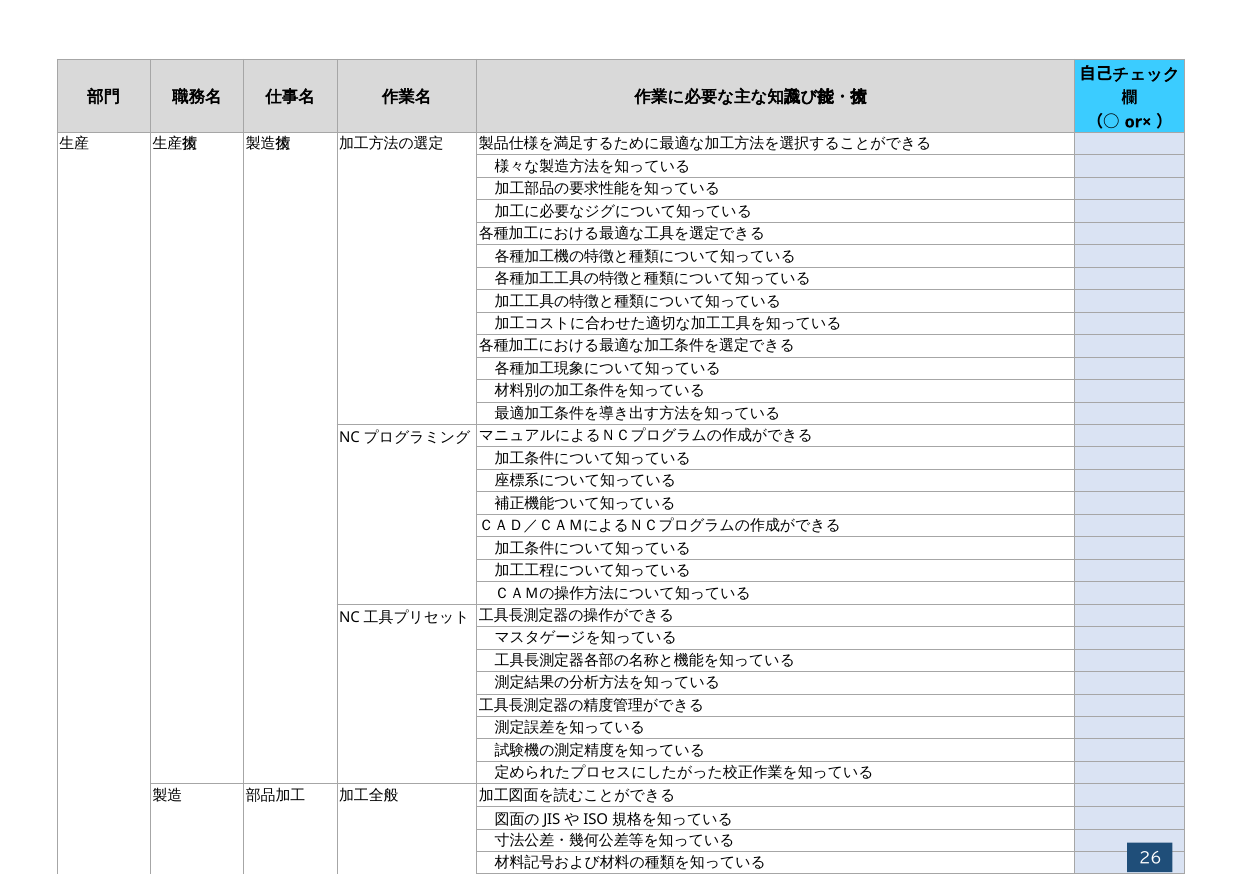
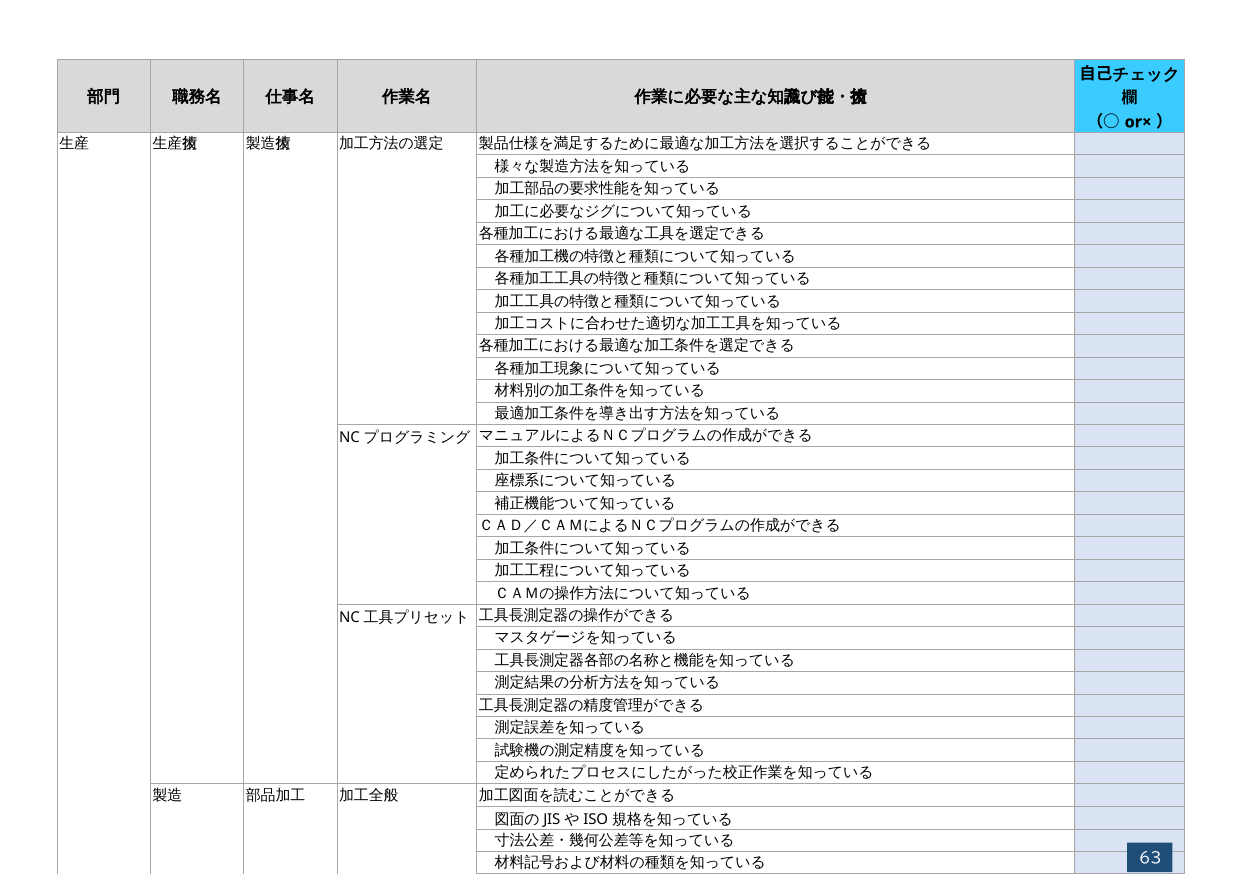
26: 26 -> 63 (1150, 859)
